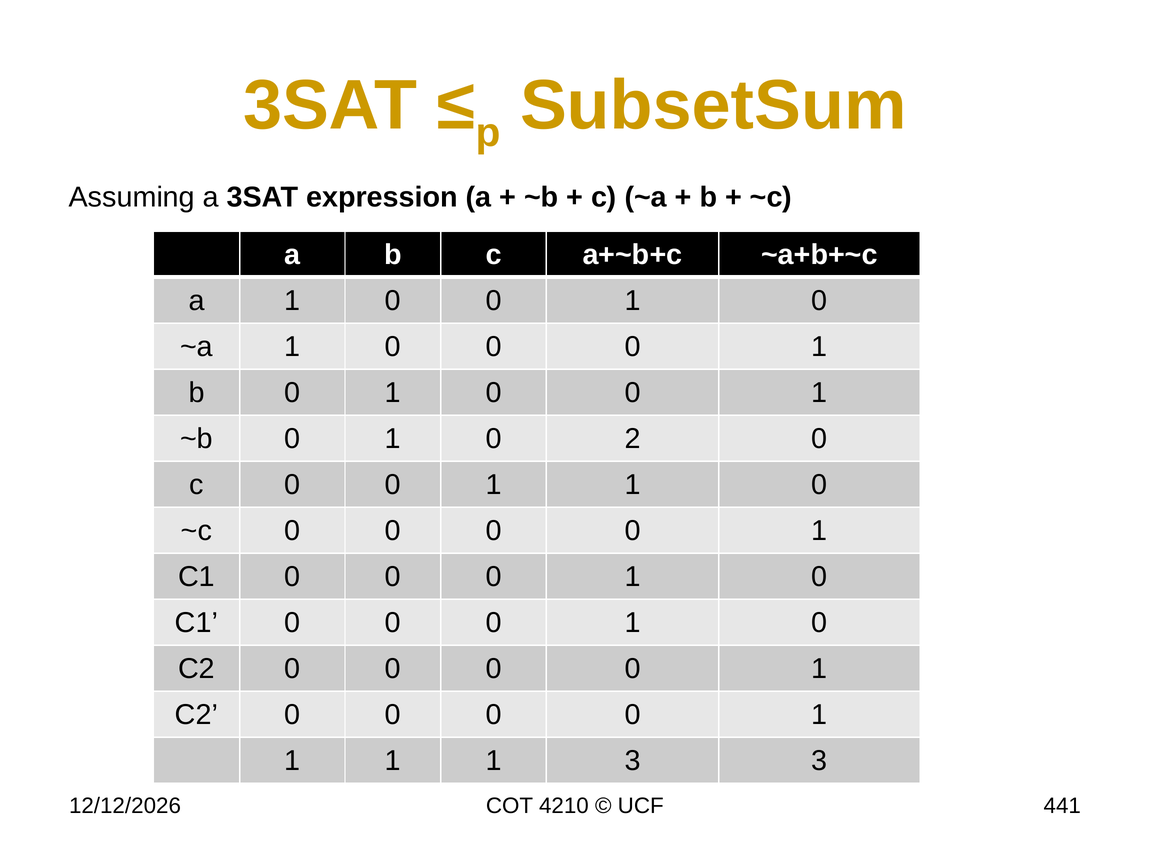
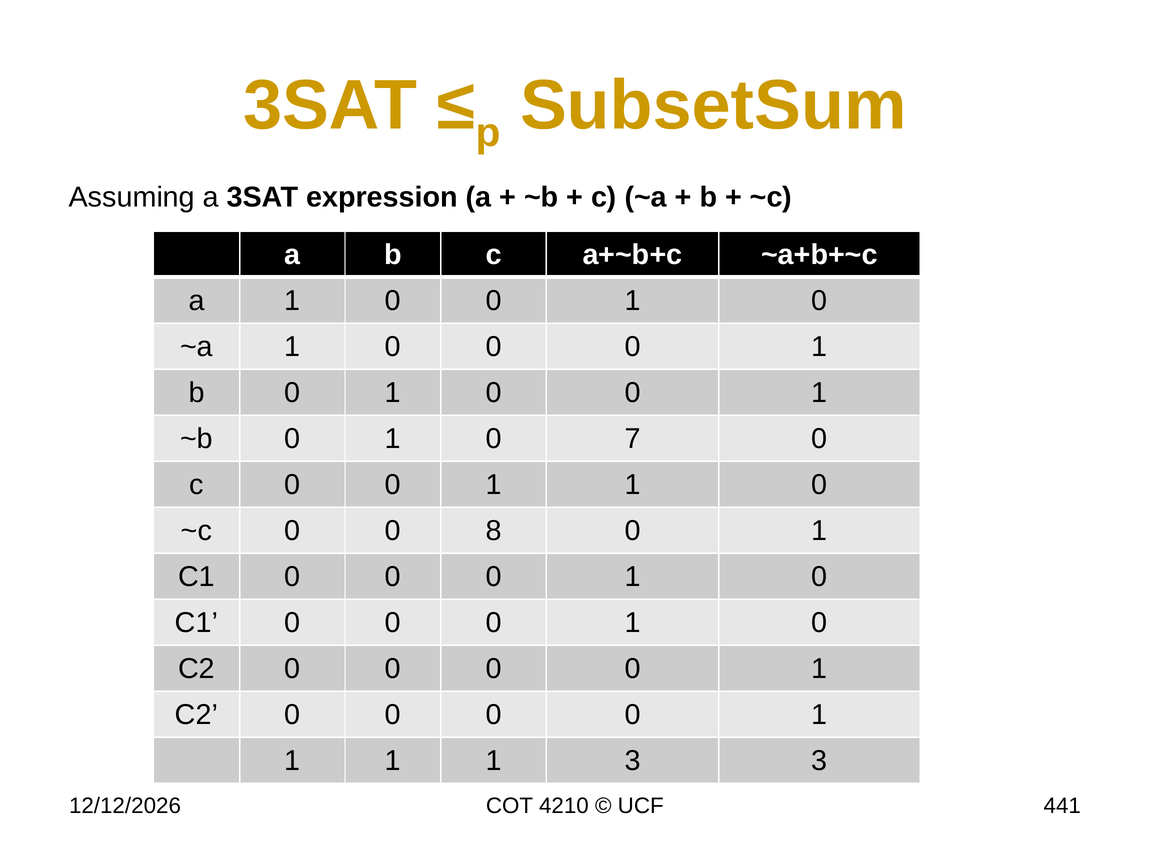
2: 2 -> 7 (633, 439)
~c 0 0 0: 0 -> 8 (494, 531)
